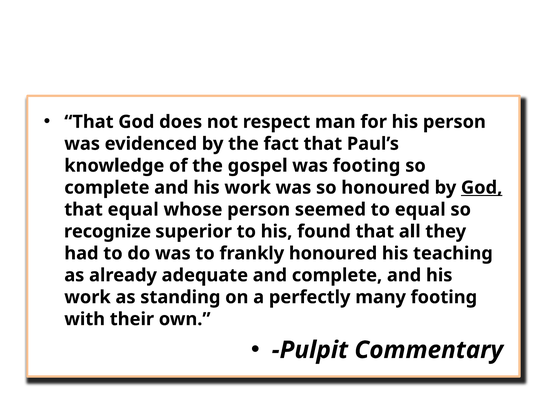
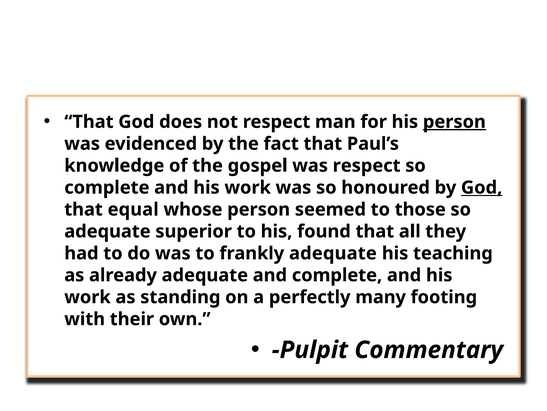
person underline: none -> present (454, 122)
was footing: footing -> respect (367, 165)
to equal: equal -> those (420, 209)
recognize: recognize -> adequate (107, 231)
frankly honoured: honoured -> adequate (333, 253)
